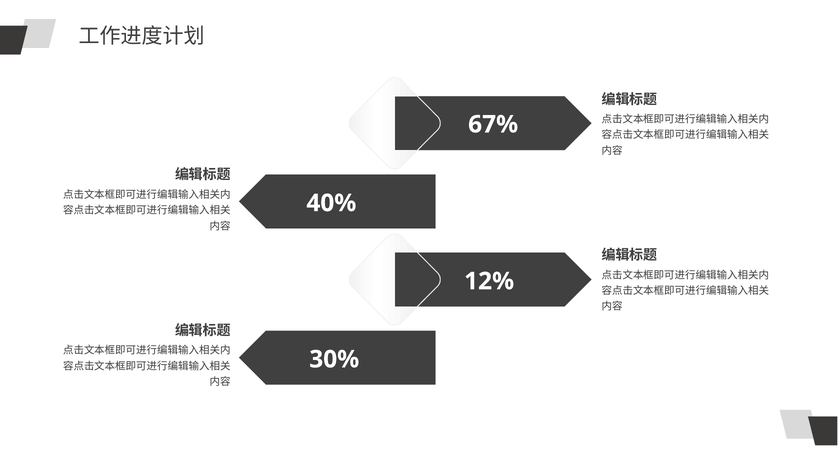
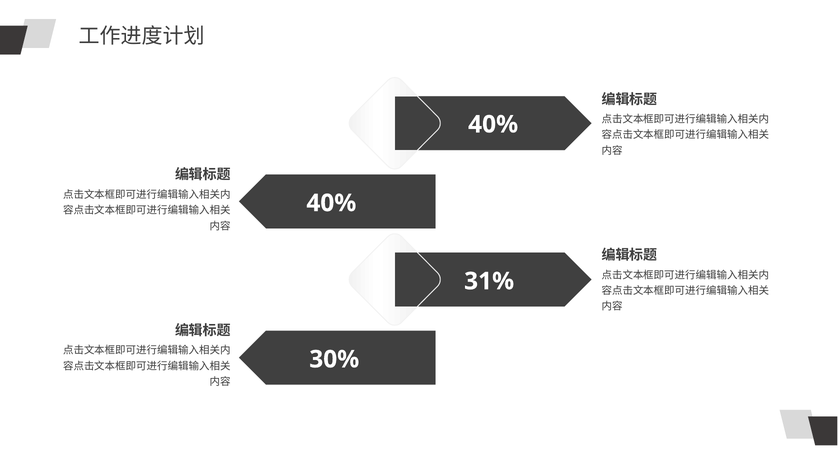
67%: 67% -> 40% (493, 124)
12%: 12% -> 31% (489, 281)
